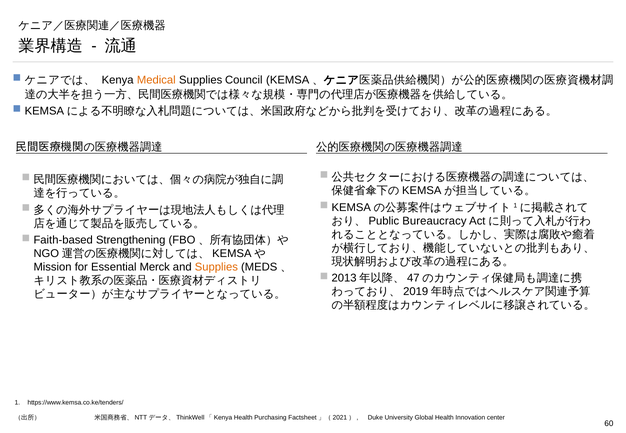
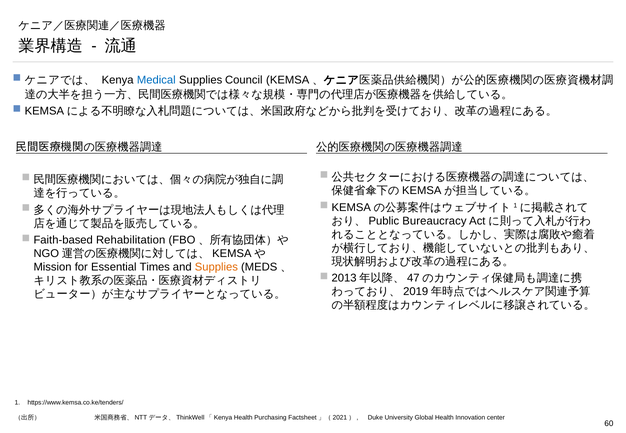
Medical colour: orange -> blue (156, 80)
Strengthening: Strengthening -> Rehabilitation (131, 240)
Merck: Merck -> Times (155, 267)
